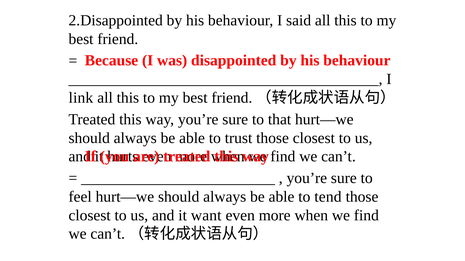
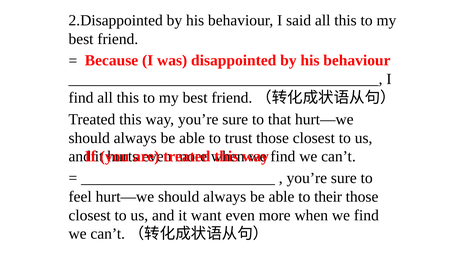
link: link -> find (81, 98)
tend: tend -> their (328, 197)
